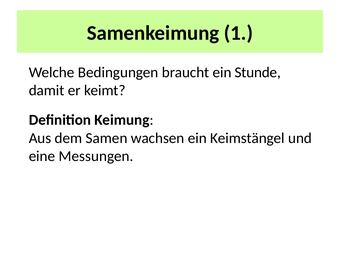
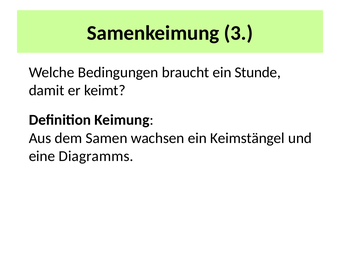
1: 1 -> 3 (238, 33)
Messungen: Messungen -> Diagramms (96, 156)
